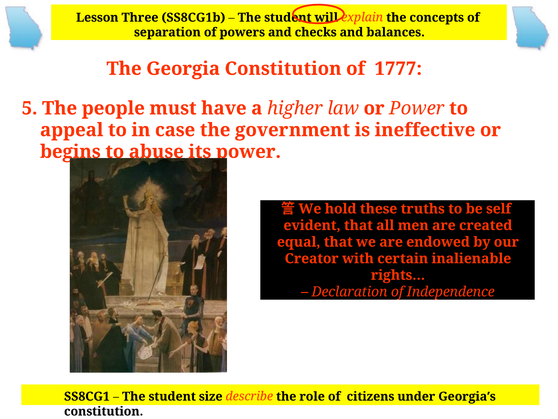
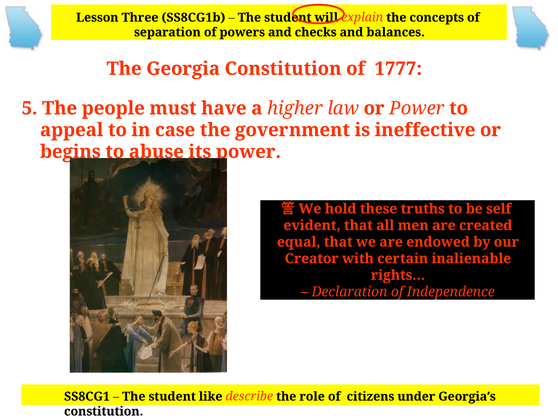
size: size -> like (211, 396)
